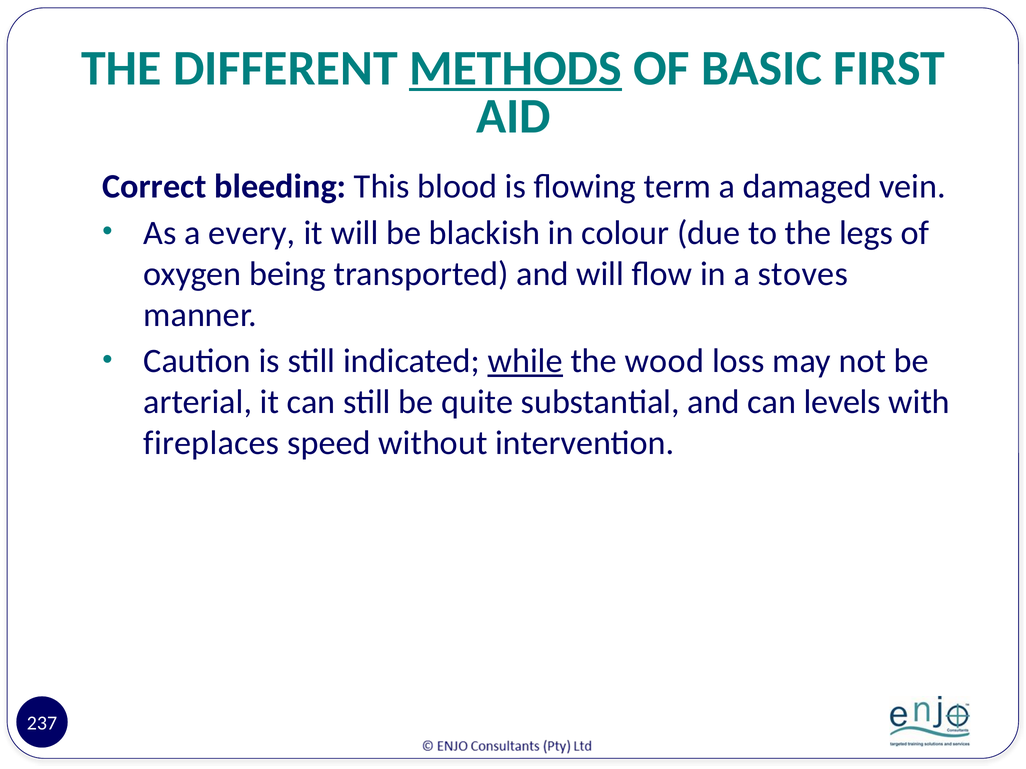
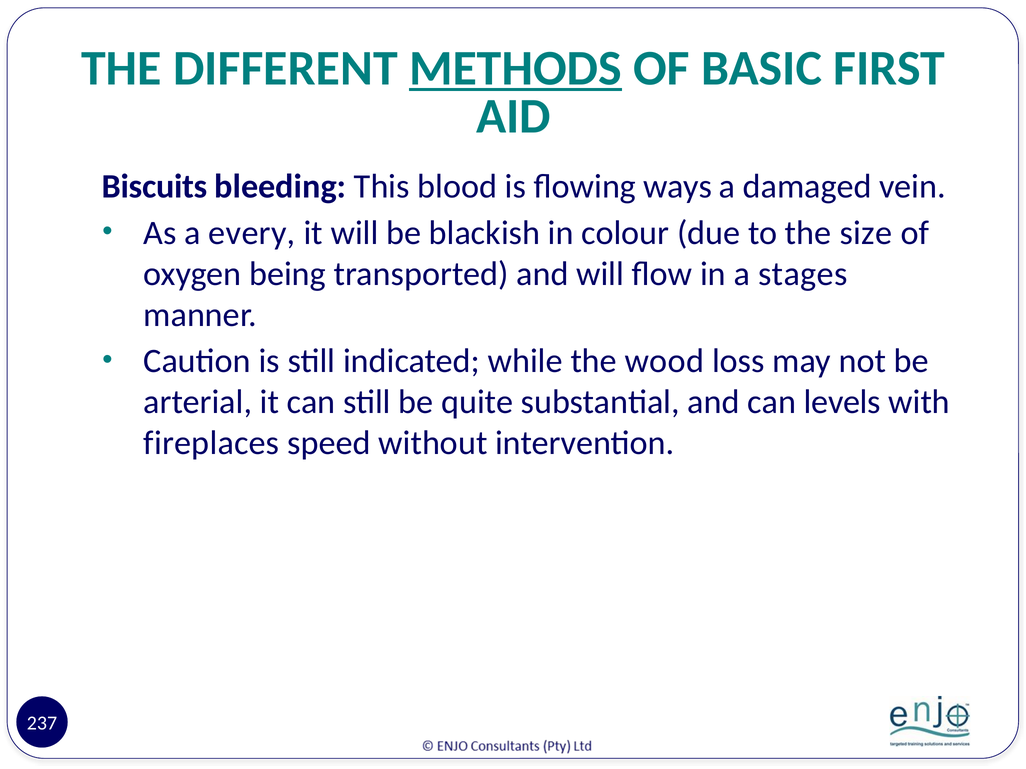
Correct: Correct -> Biscuits (155, 187)
term: term -> ways (678, 187)
legs: legs -> size (866, 233)
stoves: stoves -> stages (803, 274)
while underline: present -> none (525, 361)
